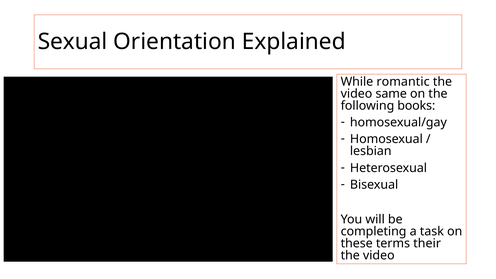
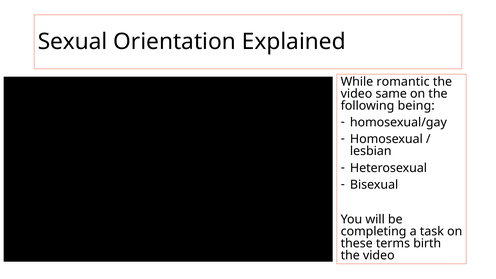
books: books -> being (416, 106)
their: their -> birth (427, 243)
